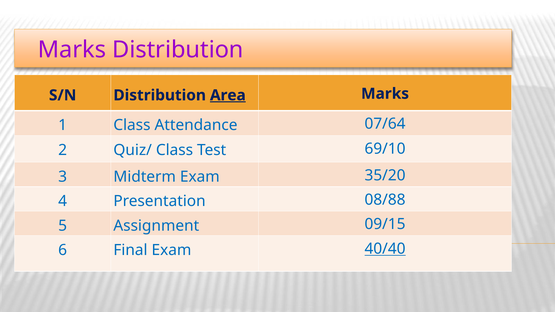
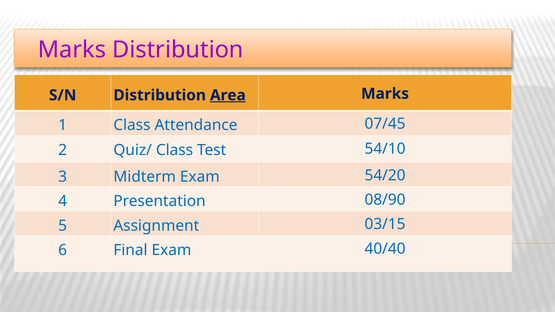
07/64: 07/64 -> 07/45 (385, 124)
69/10: 69/10 -> 54/10 (385, 149)
35/20: 35/20 -> 54/20 (385, 175)
08/88: 08/88 -> 08/90 (385, 200)
09/15: 09/15 -> 03/15 (385, 224)
40/40 underline: present -> none (385, 249)
